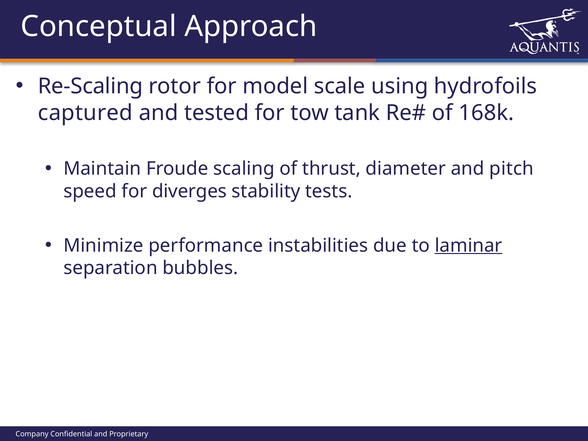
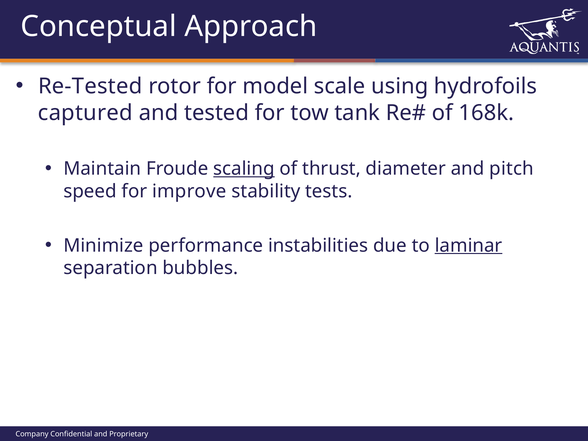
Re-Scaling: Re-Scaling -> Re-Tested (90, 86)
scaling underline: none -> present (244, 169)
diverges: diverges -> improve (189, 191)
